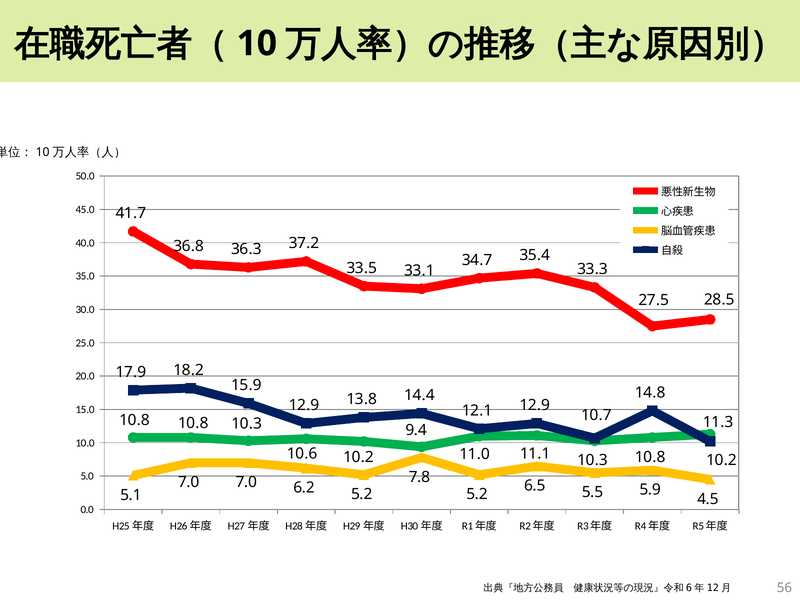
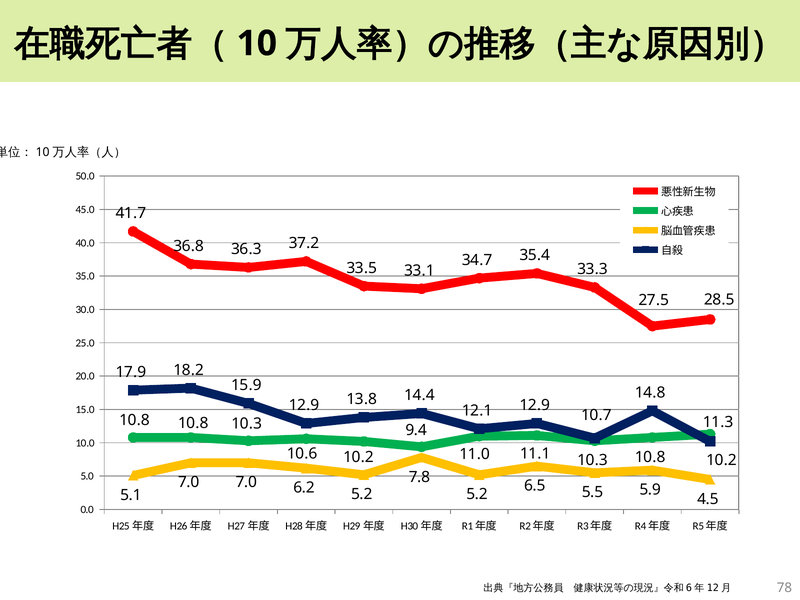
56: 56 -> 78 (784, 588)
